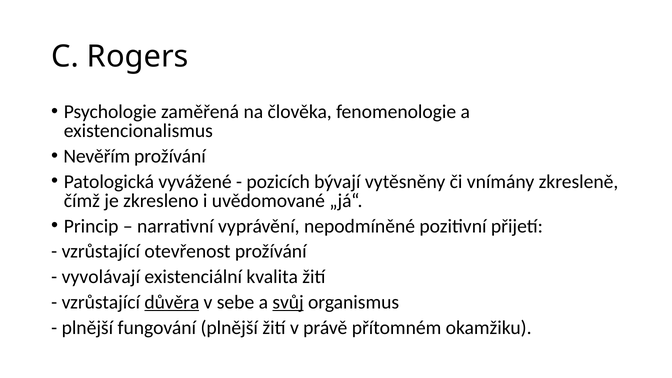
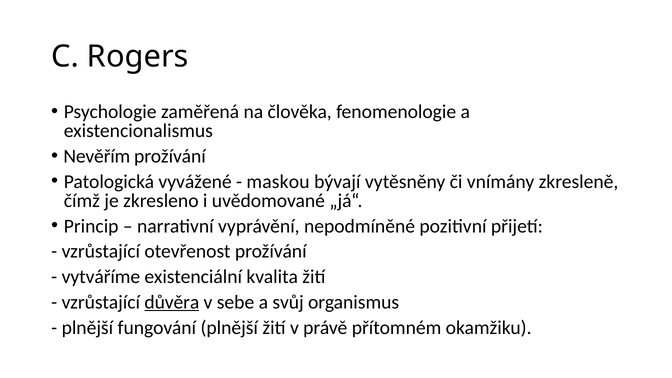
pozicích: pozicích -> maskou (278, 182)
vyvolávají: vyvolávají -> vytváříme (101, 277)
svůj underline: present -> none (288, 302)
